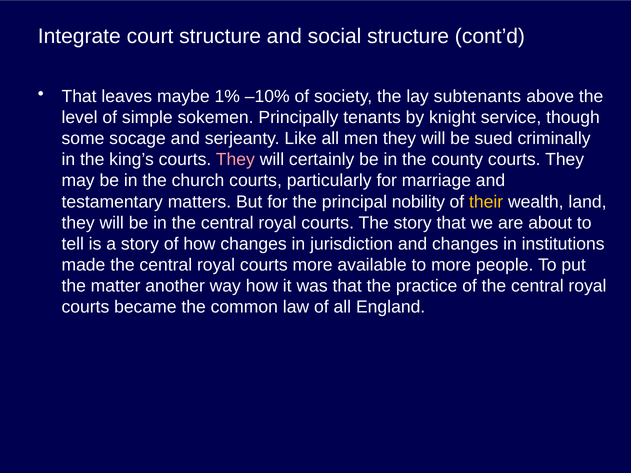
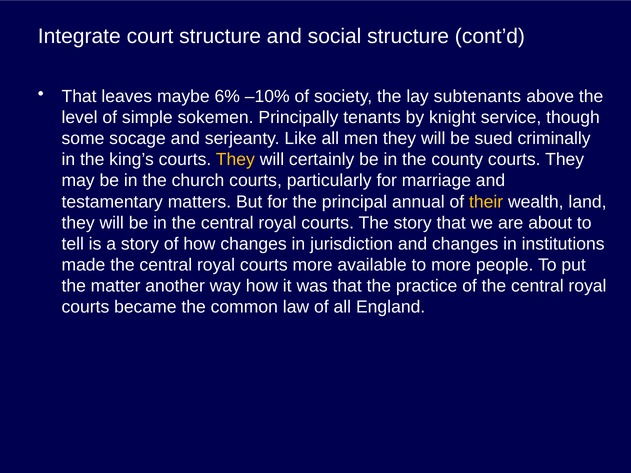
1%: 1% -> 6% (227, 97)
They colour: pink -> yellow (235, 160)
nobility: nobility -> annual (418, 202)
